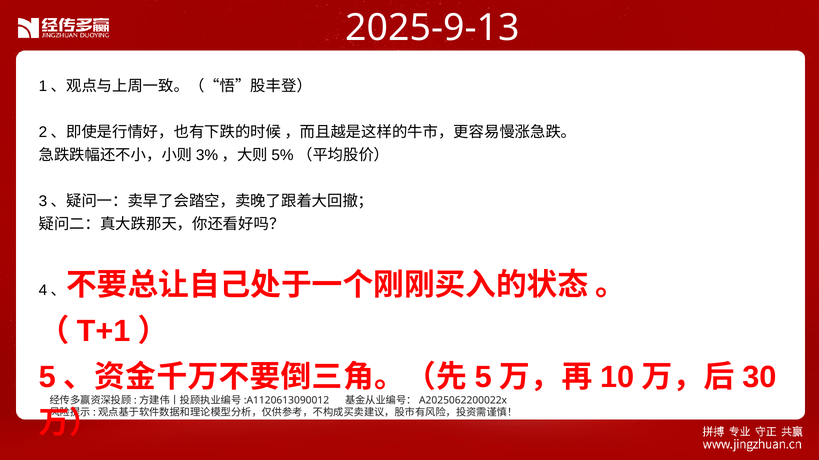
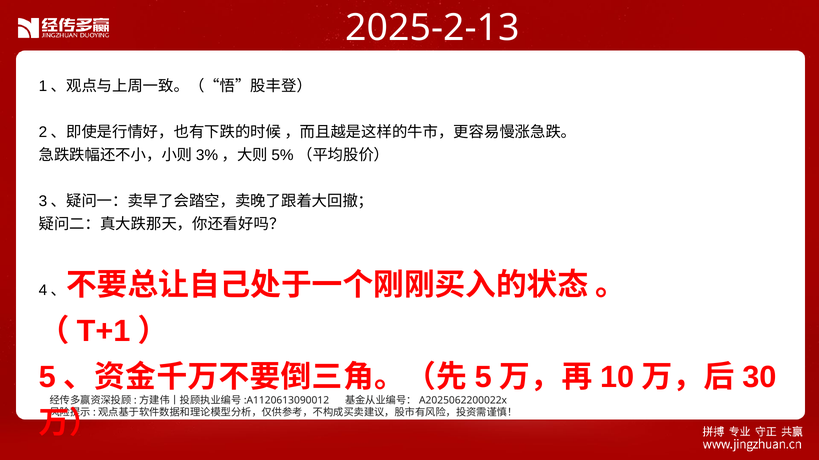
2025-9-13: 2025-9-13 -> 2025-2-13 (433, 28)
